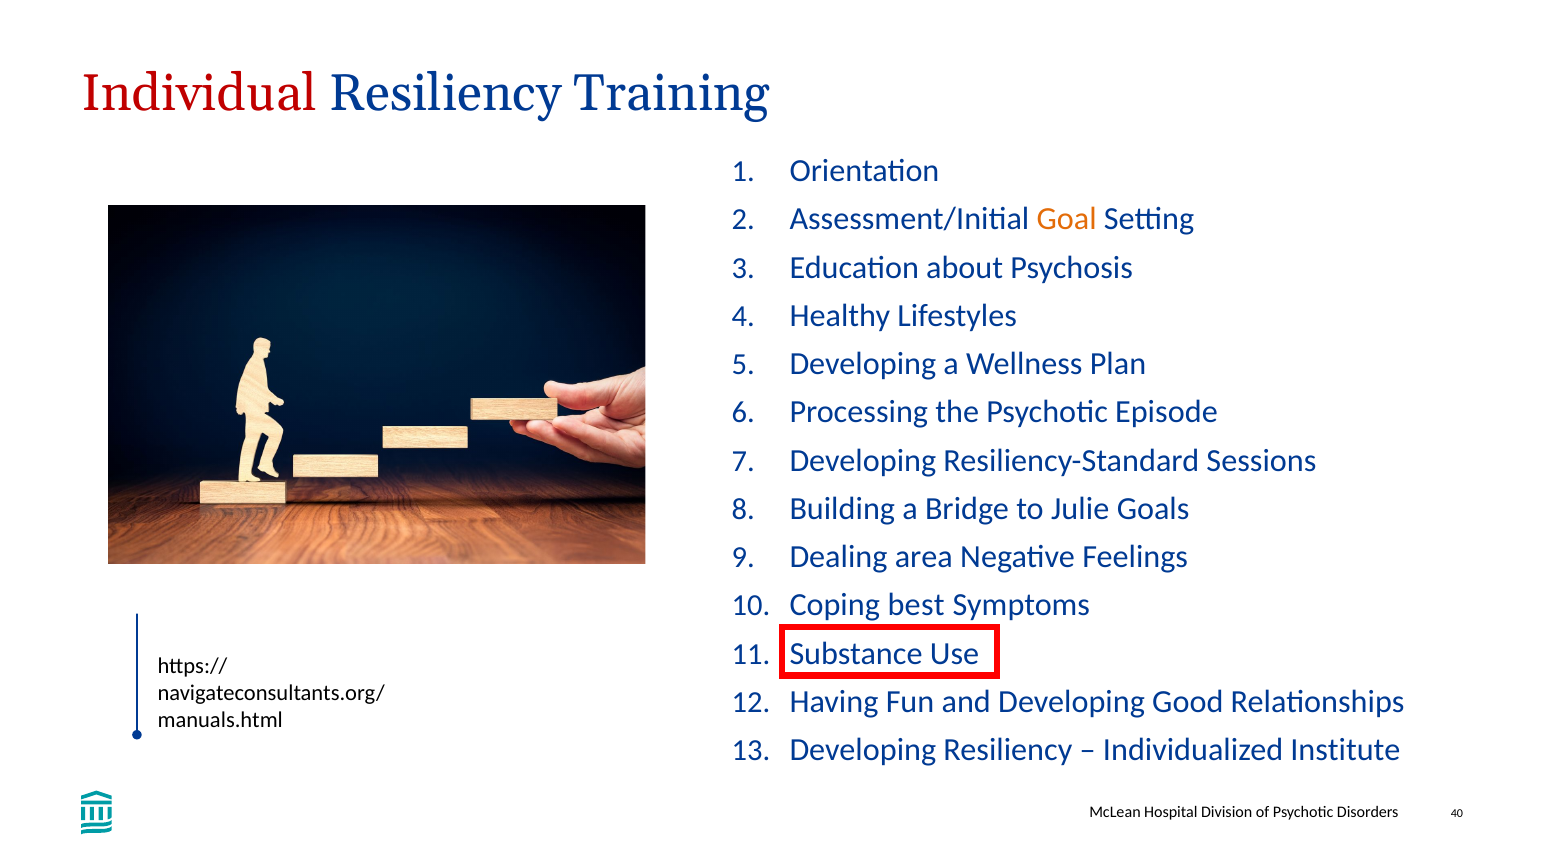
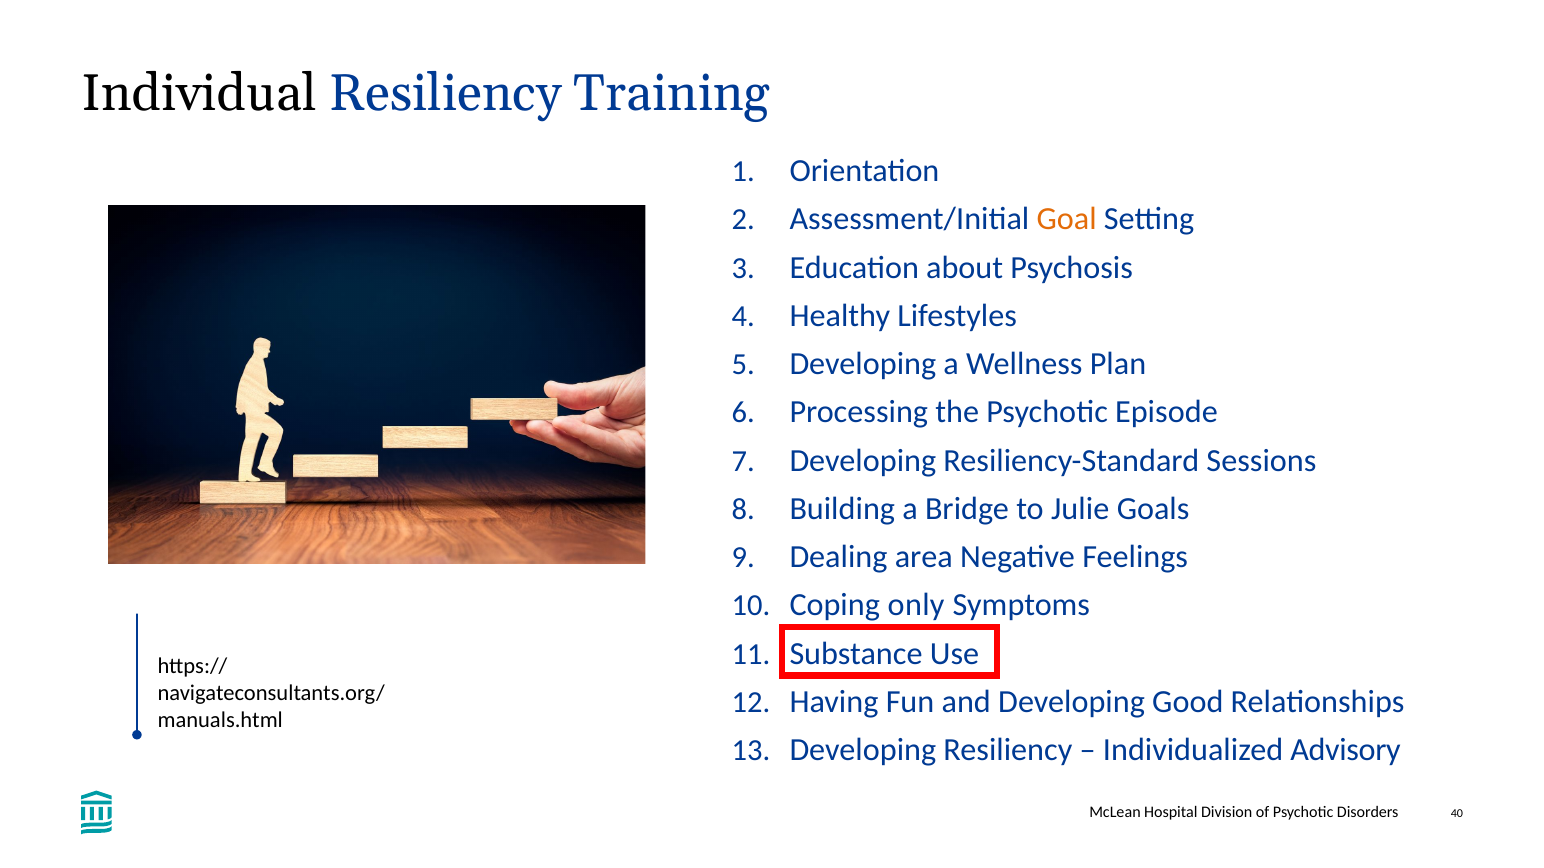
Individual colour: red -> black (199, 94)
best: best -> only (916, 606)
Institute: Institute -> Advisory (1346, 751)
